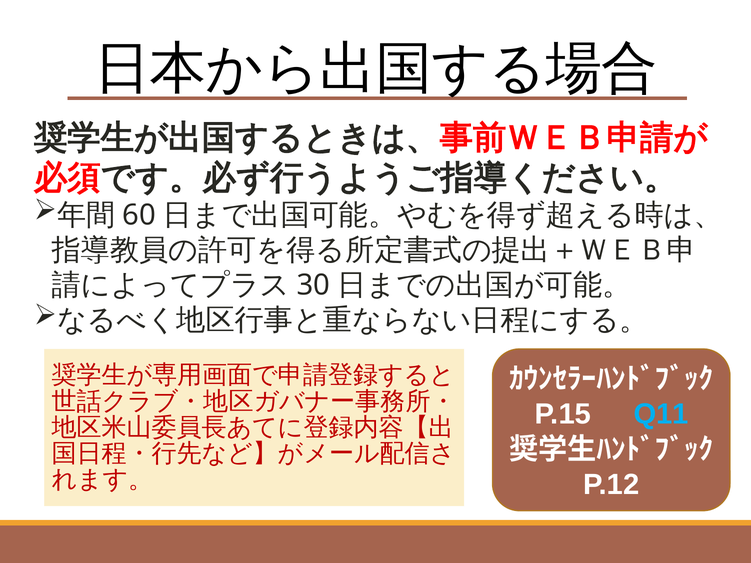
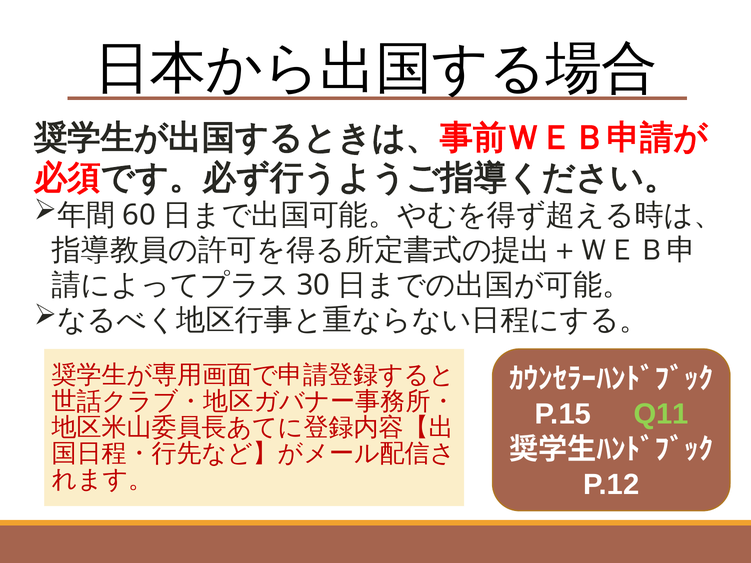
Q11 colour: light blue -> light green (661, 414)
